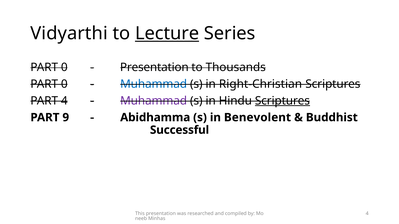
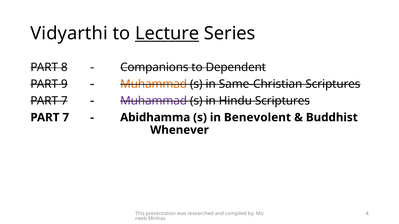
0: 0 -> 8 (64, 67)
Presentation: Presentation -> Companions (154, 67)
Thousands: Thousands -> Dependent (236, 67)
0: 0 -> 9 (64, 84)
Muhammad colour: blue -> orange (154, 84)
Right-Christian: Right-Christian -> Same-Christian (261, 84)
4: 4 -> 7 (64, 101)
Scriptures underline: present -> none (282, 101)
9: 9 -> 7 (66, 118)
Successful: Successful -> Whenever (179, 130)
